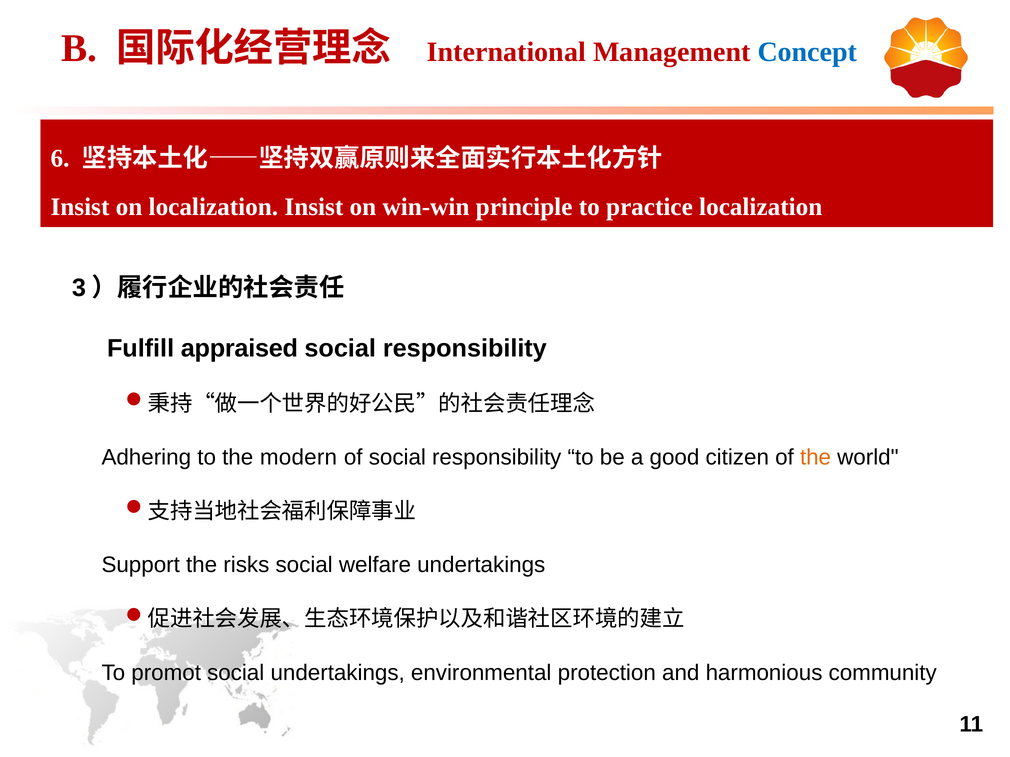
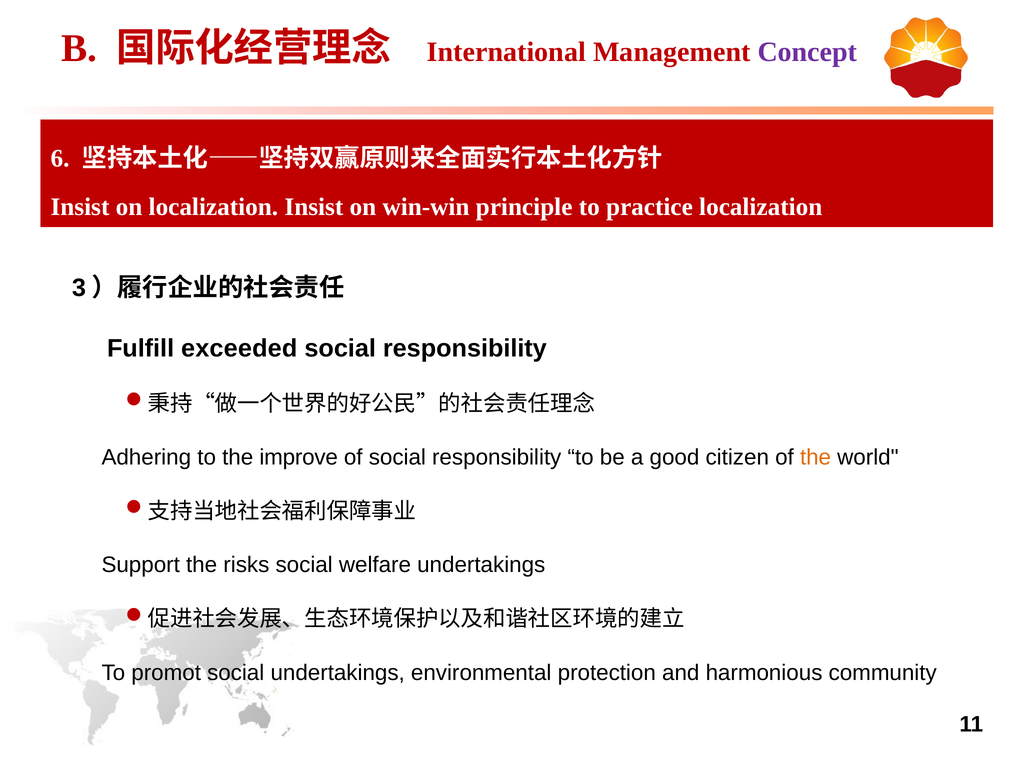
Concept colour: blue -> purple (807, 52)
appraised: appraised -> exceeded (239, 349)
modern: modern -> improve (299, 458)
